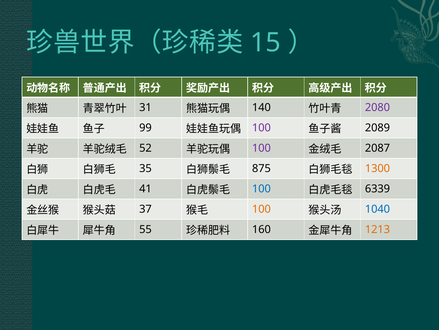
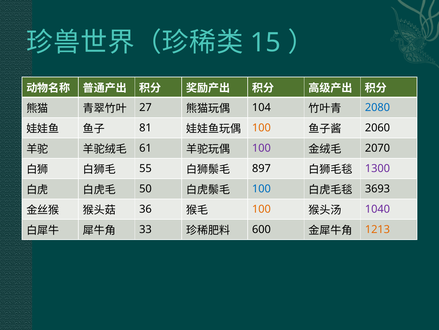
31: 31 -> 27 (145, 107)
140: 140 -> 104 (261, 107)
2080 colour: purple -> blue (377, 107)
99: 99 -> 81 (145, 128)
100 colour: purple -> orange (261, 128)
2089: 2089 -> 2060 (377, 128)
52: 52 -> 61 (145, 148)
2087: 2087 -> 2070 (377, 148)
35: 35 -> 55 (145, 168)
875: 875 -> 897 (261, 168)
1300 colour: orange -> purple (377, 168)
41: 41 -> 50 (145, 189)
6339: 6339 -> 3693 (377, 189)
37: 37 -> 36 (145, 209)
1040 colour: blue -> purple (377, 209)
55: 55 -> 33 (145, 229)
160: 160 -> 600 (261, 229)
